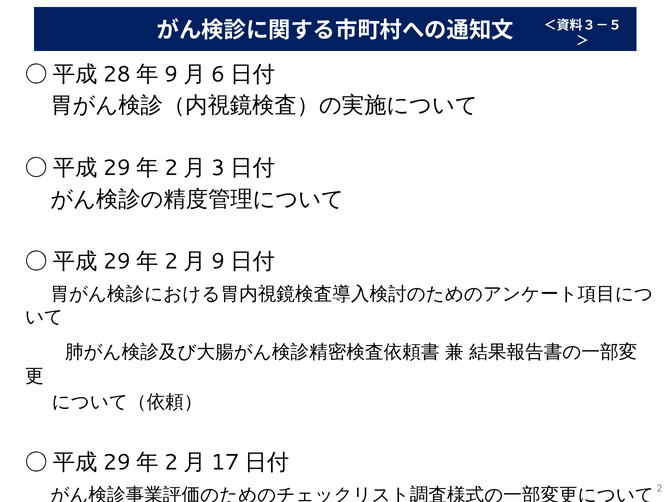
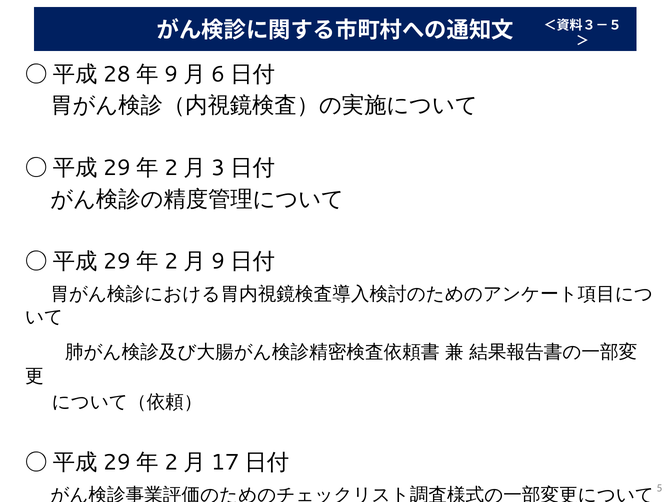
2: 2 -> 5 (660, 488)
